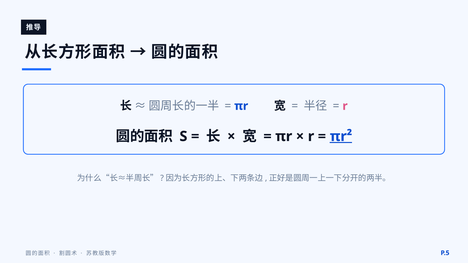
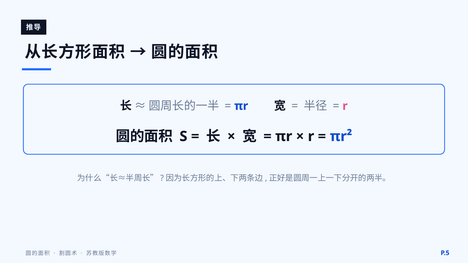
πr² underline: present -> none (341, 136)
